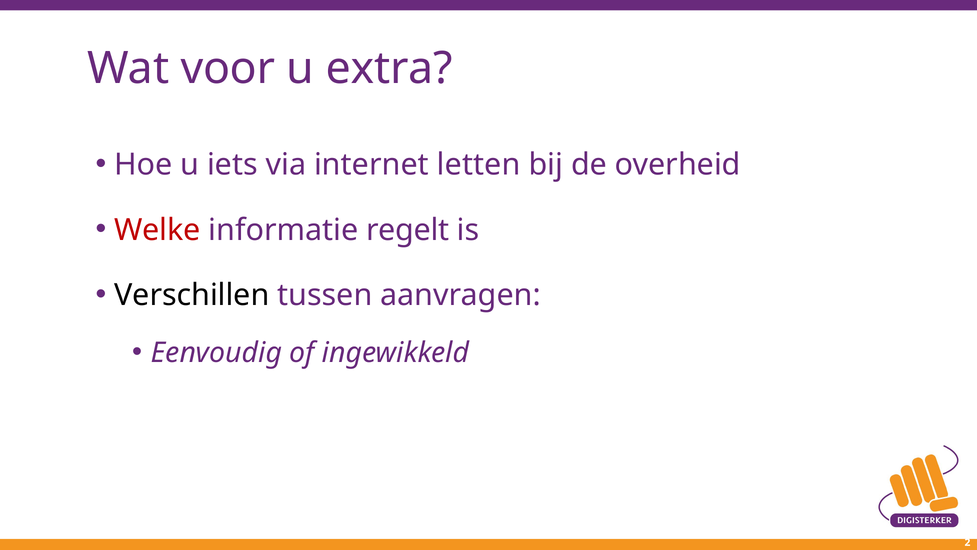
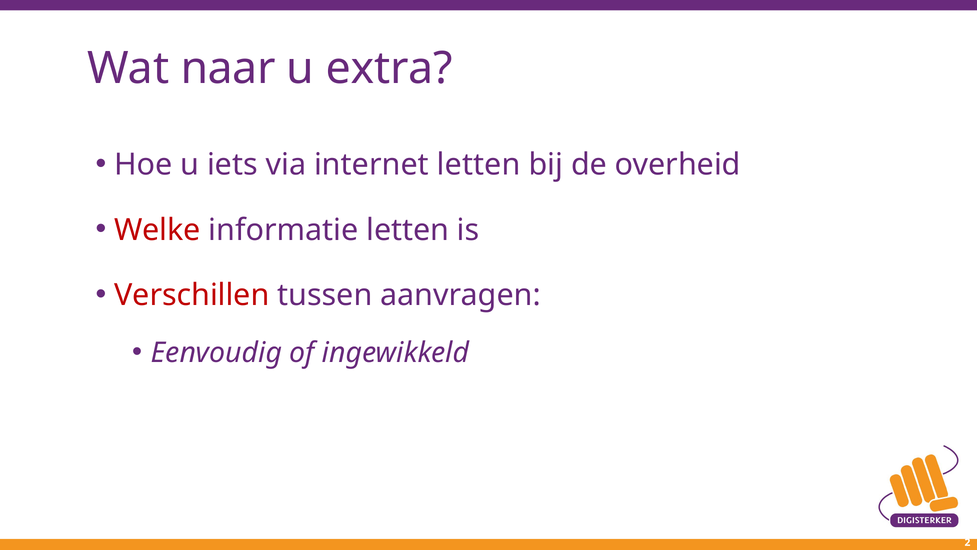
voor: voor -> naar (228, 68)
informatie regelt: regelt -> letten (408, 230)
Verschillen colour: black -> red (192, 295)
